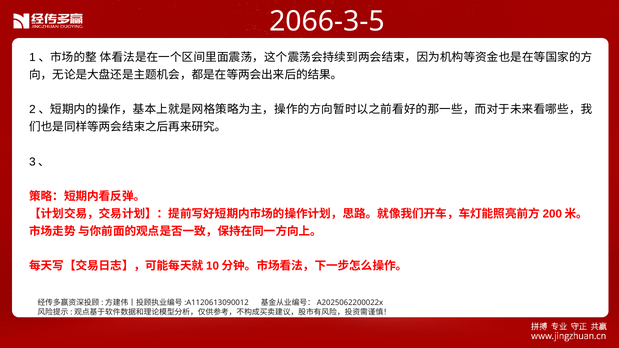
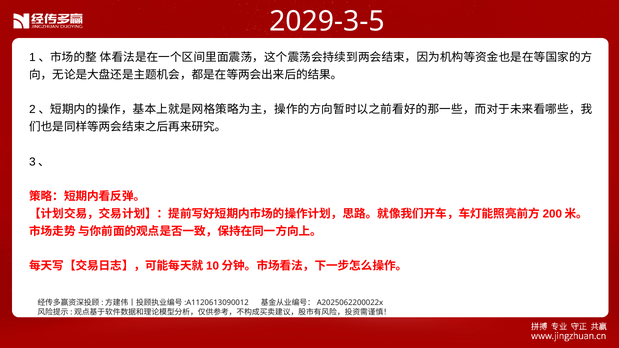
2066-3-5: 2066-3-5 -> 2029-3-5 (327, 21)
